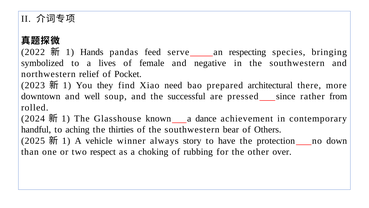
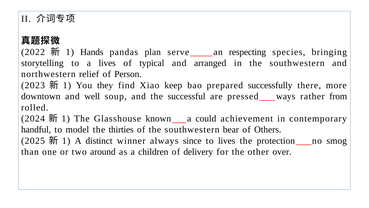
feed: feed -> plan (153, 52)
symbolized: symbolized -> storytelling (42, 63)
female: female -> typical (152, 63)
negative: negative -> arranged (210, 63)
Pocket: Pocket -> Person (128, 74)
need: need -> keep (173, 85)
architectural: architectural -> successfully (270, 85)
since: since -> ways (286, 96)
dance: dance -> could (206, 118)
aching: aching -> model (77, 129)
vehicle: vehicle -> distinct (99, 140)
story: story -> since (192, 140)
to have: have -> lives (227, 140)
down: down -> smog (337, 140)
respect: respect -> around (103, 152)
choking: choking -> children (153, 152)
rubbing: rubbing -> delivery (198, 152)
